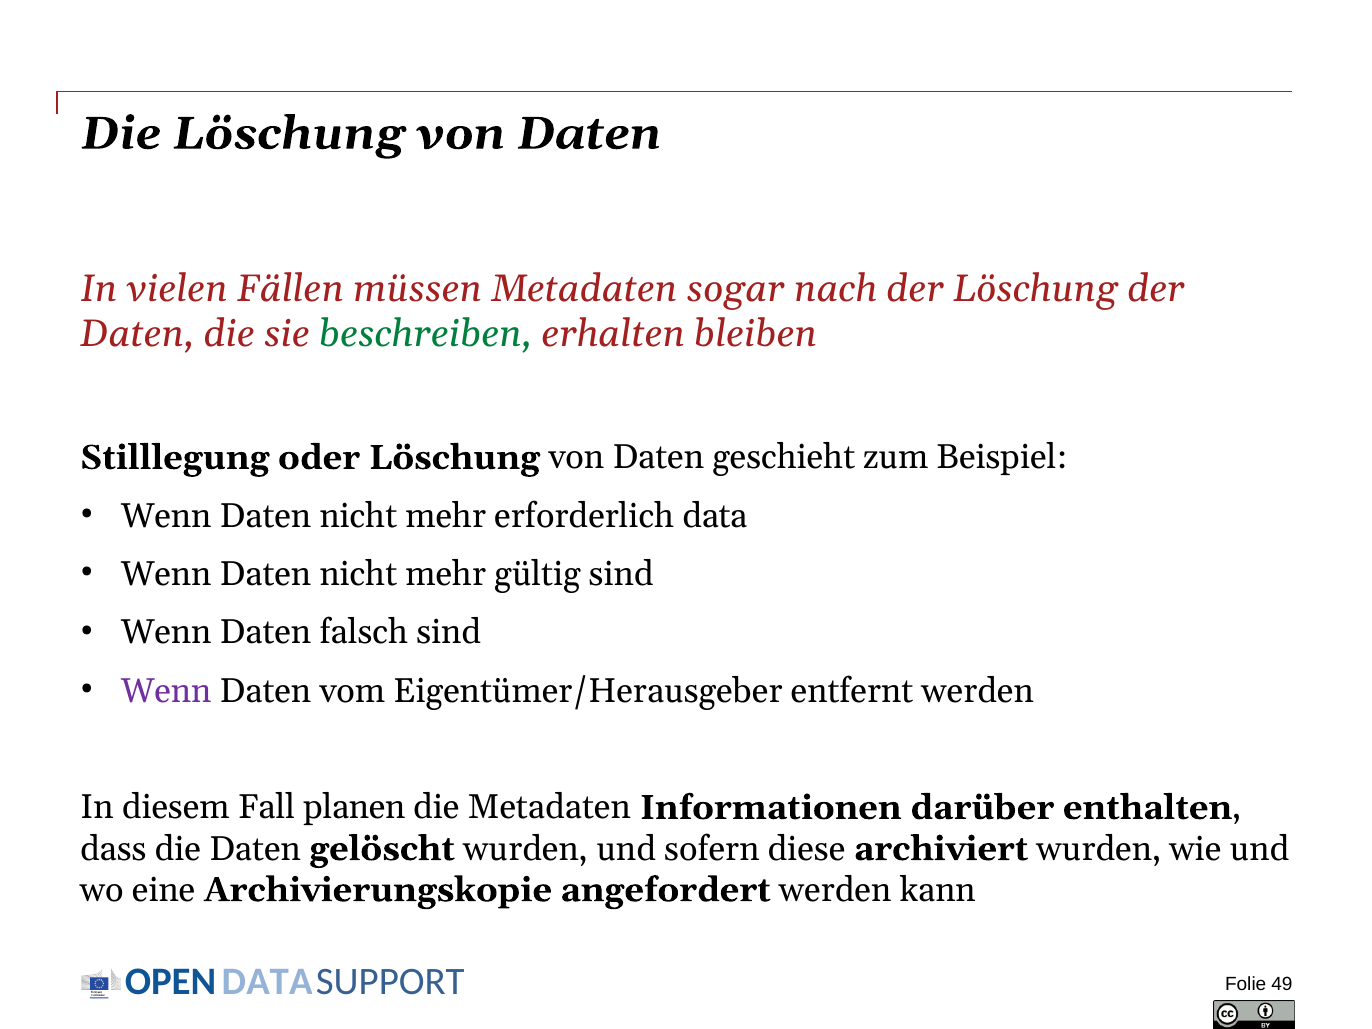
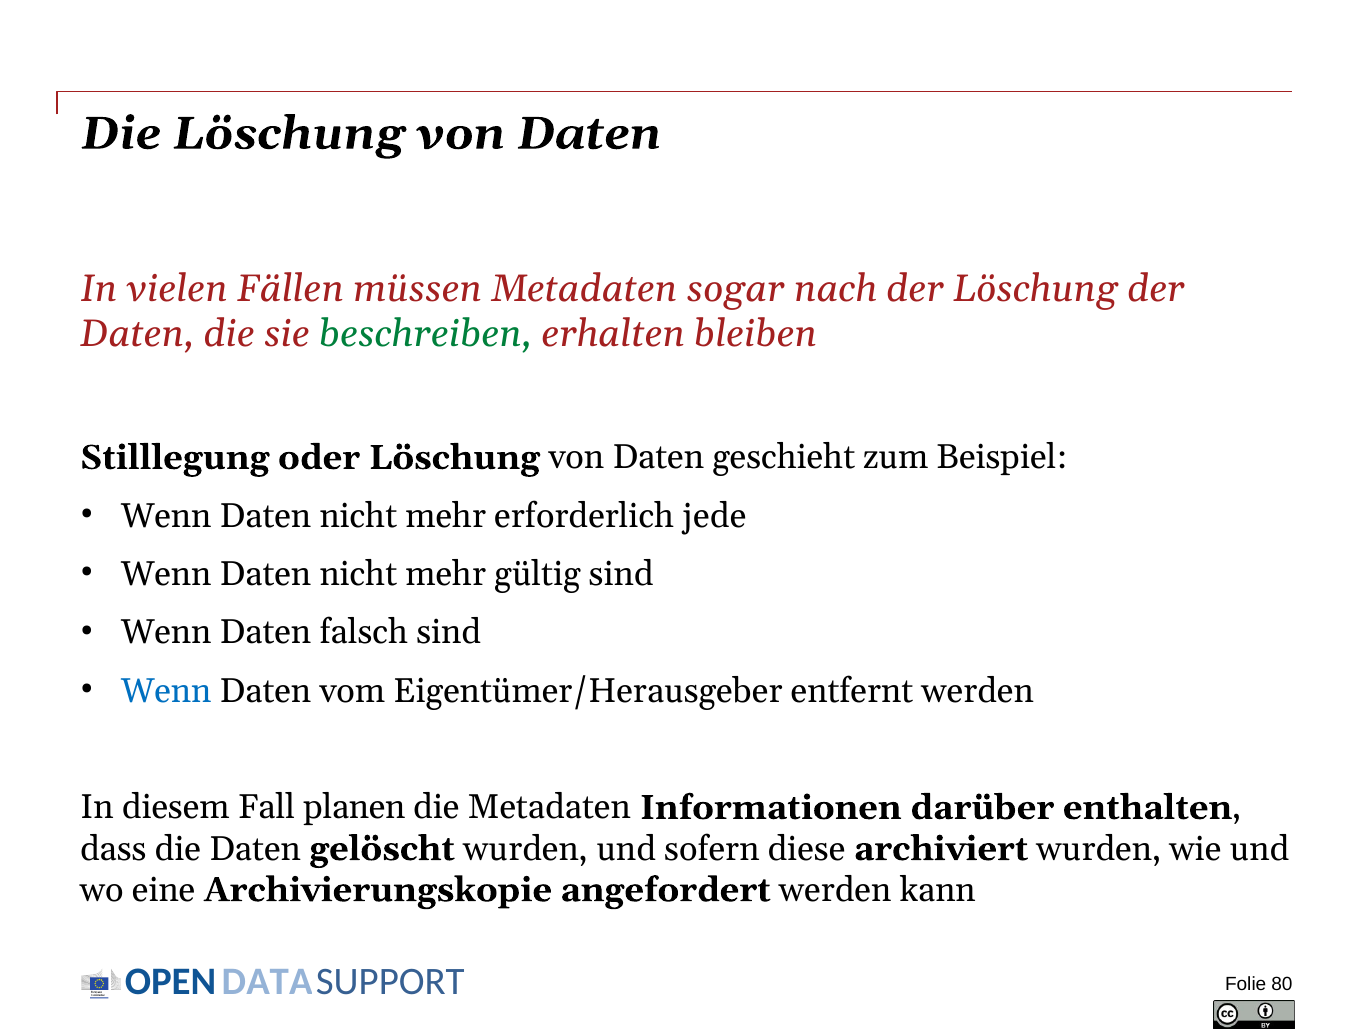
data: data -> jede (715, 516)
Wenn colour: purple -> blue (166, 691)
49: 49 -> 80 (1282, 985)
